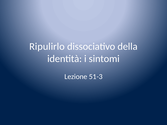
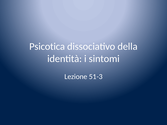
Ripulirlo: Ripulirlo -> Psicotica (47, 47)
